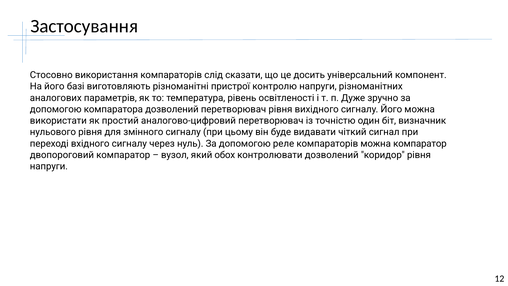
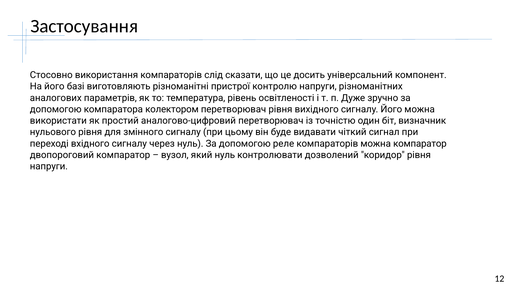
компаратора дозволений: дозволений -> колектором (172, 109)
який обох: обох -> нуль (225, 155)
